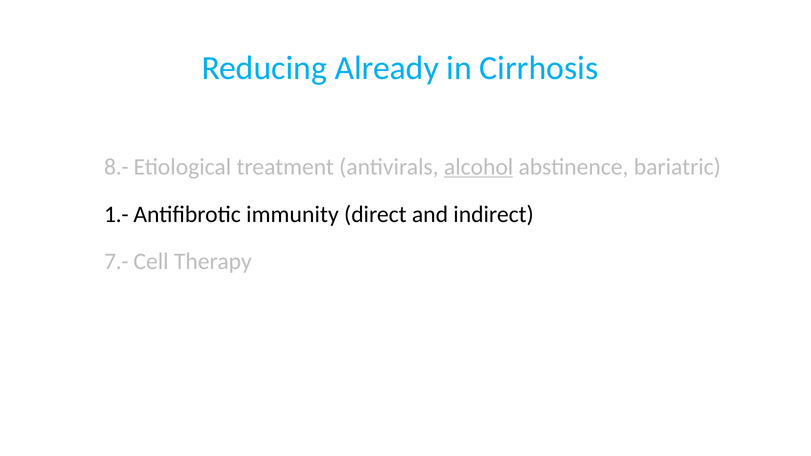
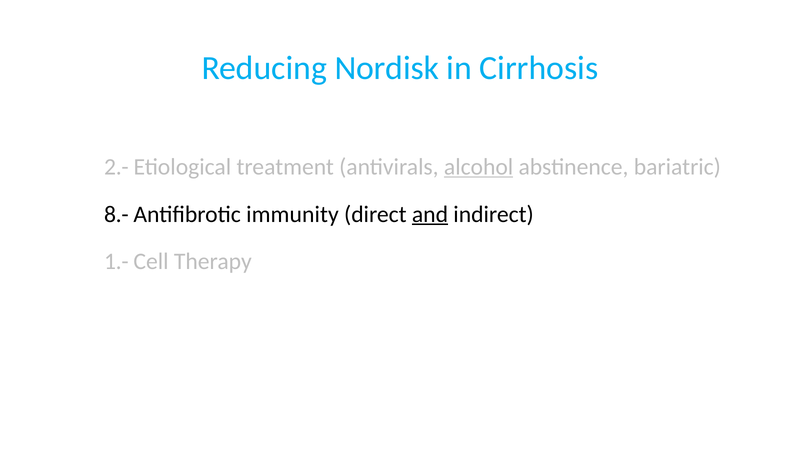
Already: Already -> Nordisk (387, 68)
8.-: 8.- -> 2.- (116, 167)
1.-: 1.- -> 8.- (116, 214)
and underline: none -> present (430, 214)
7.-: 7.- -> 1.- (116, 262)
